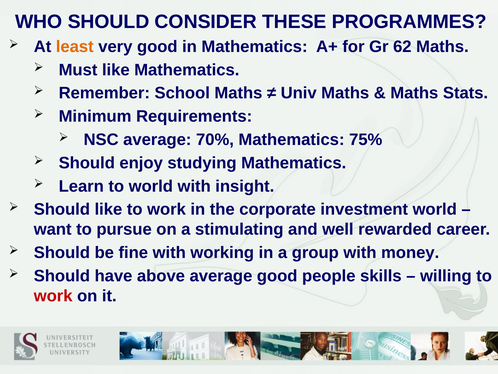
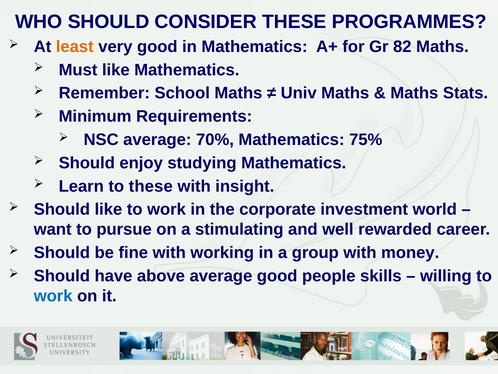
62: 62 -> 82 (402, 47)
to world: world -> these (151, 186)
work colour: red -> blue (53, 295)
